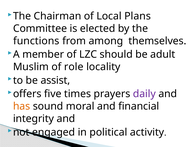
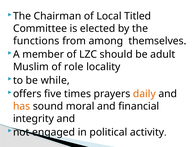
Plans: Plans -> Titled (138, 16)
assist: assist -> while (55, 80)
daily colour: purple -> orange (144, 94)
